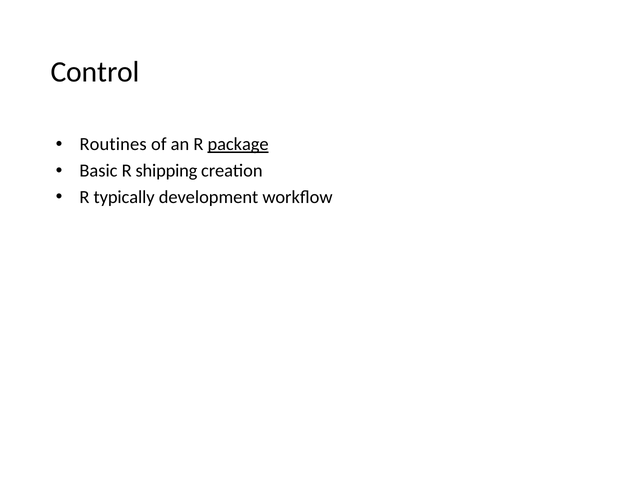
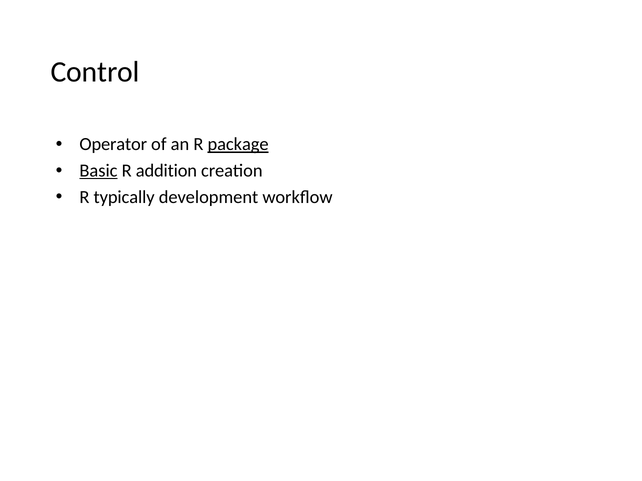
Routines: Routines -> Operator (113, 144)
Basic underline: none -> present (98, 171)
shipping: shipping -> addition (166, 171)
